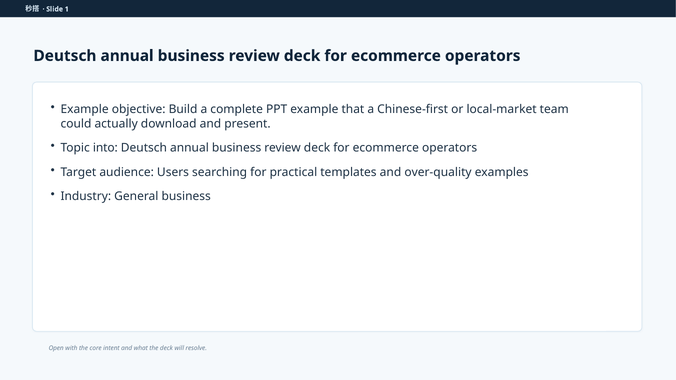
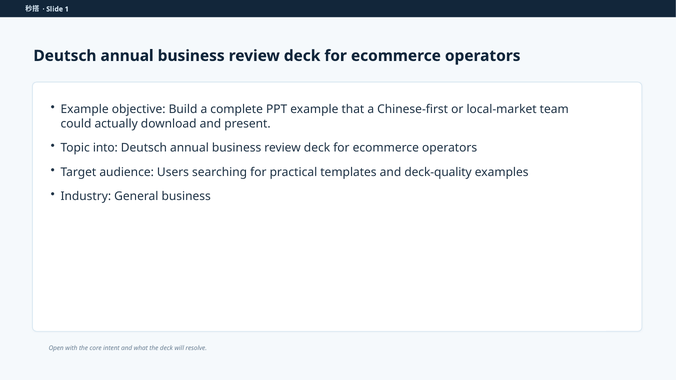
over-quality: over-quality -> deck-quality (438, 172)
